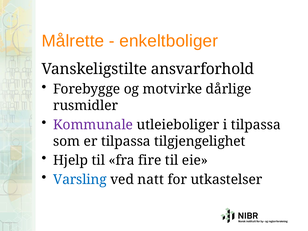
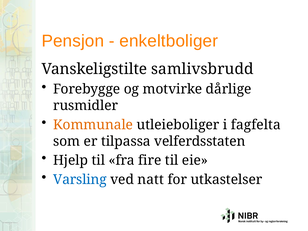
Målrette: Målrette -> Pensjon (73, 41)
ansvarforhold: ansvarforhold -> samlivsbrudd (202, 69)
Kommunale colour: purple -> orange (93, 125)
i tilpassa: tilpassa -> fagfelta (256, 125)
tilgjengelighet: tilgjengelighet -> velferdsstaten (200, 141)
